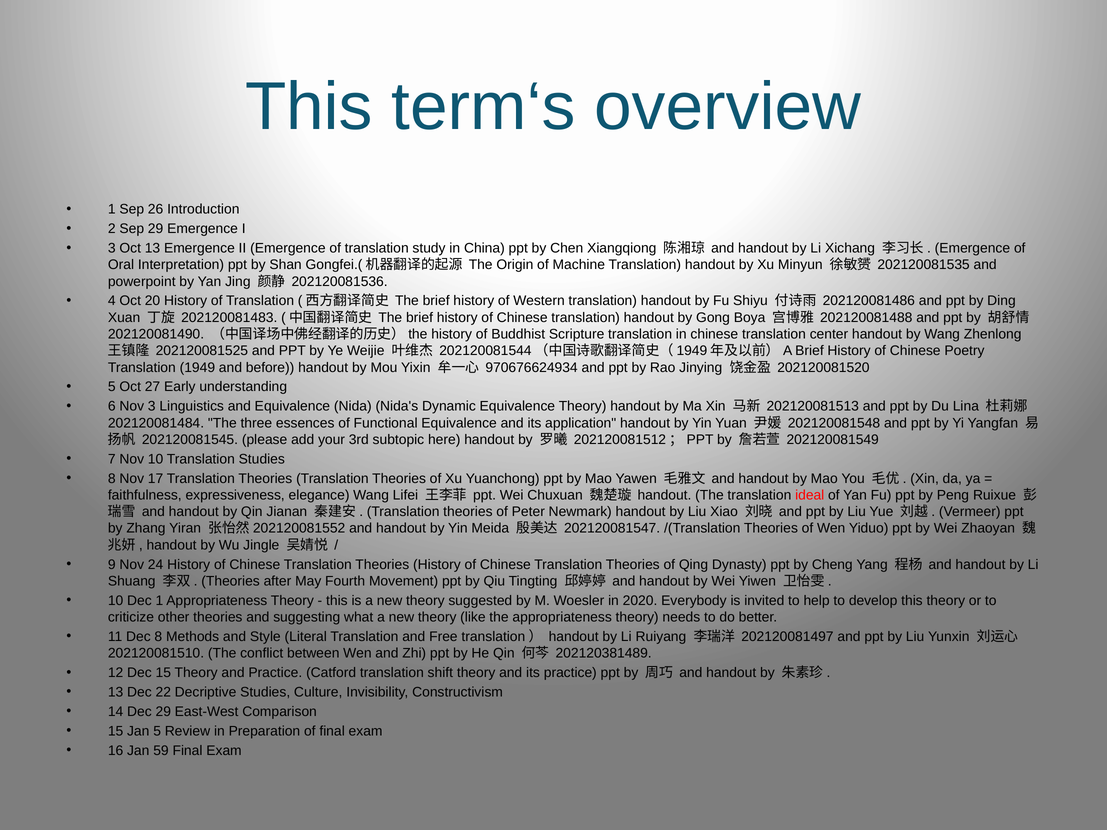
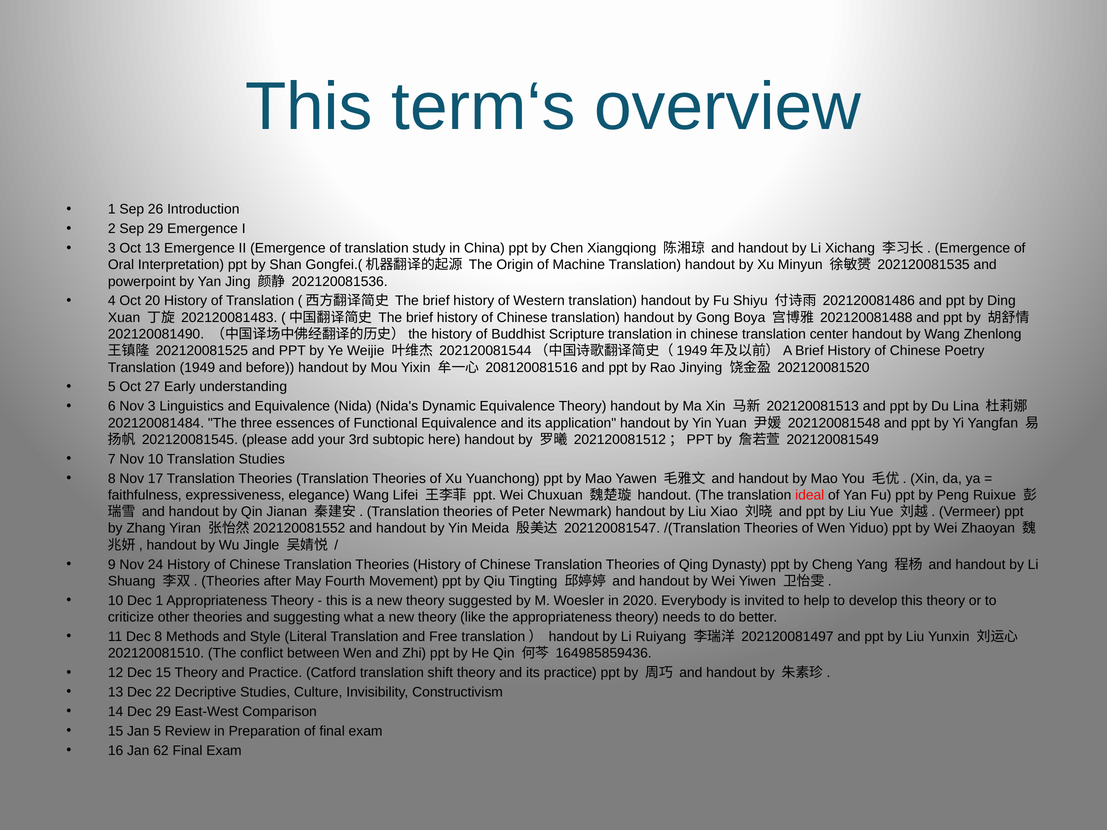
970676624934: 970676624934 -> 208120081516 (532, 368)
202120381489: 202120381489 -> 164985859436 (604, 653)
59: 59 -> 62 (161, 751)
